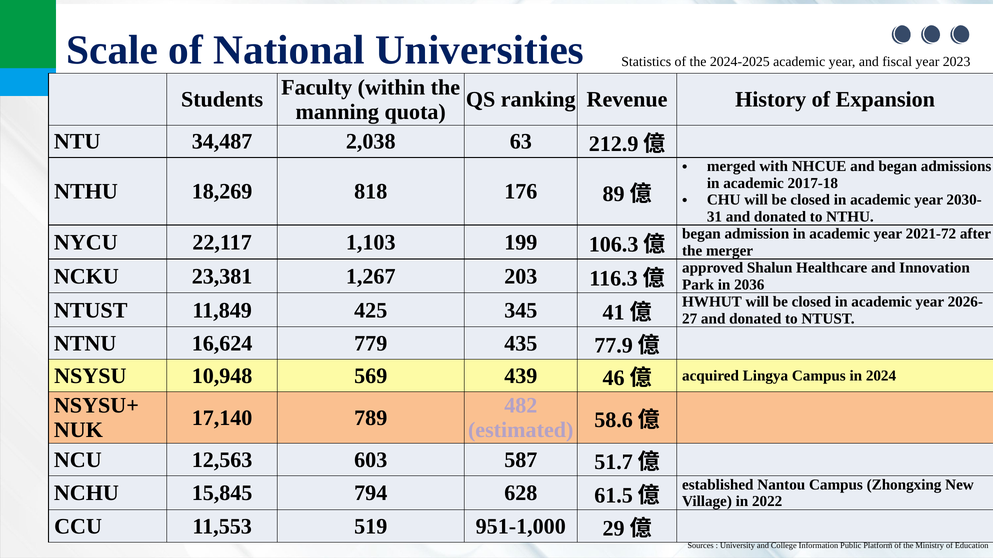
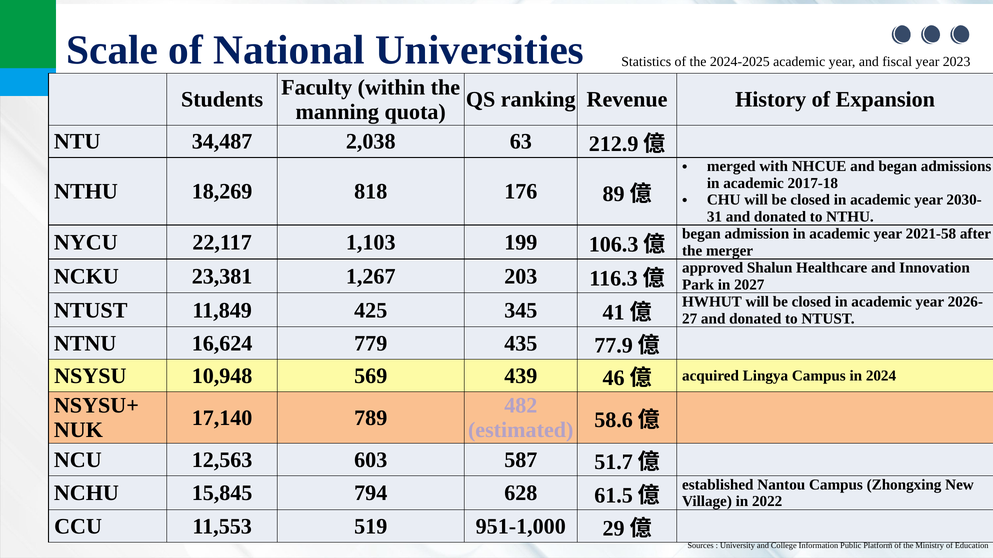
2021-72: 2021-72 -> 2021-58 (931, 234)
2036: 2036 -> 2027 (749, 285)
